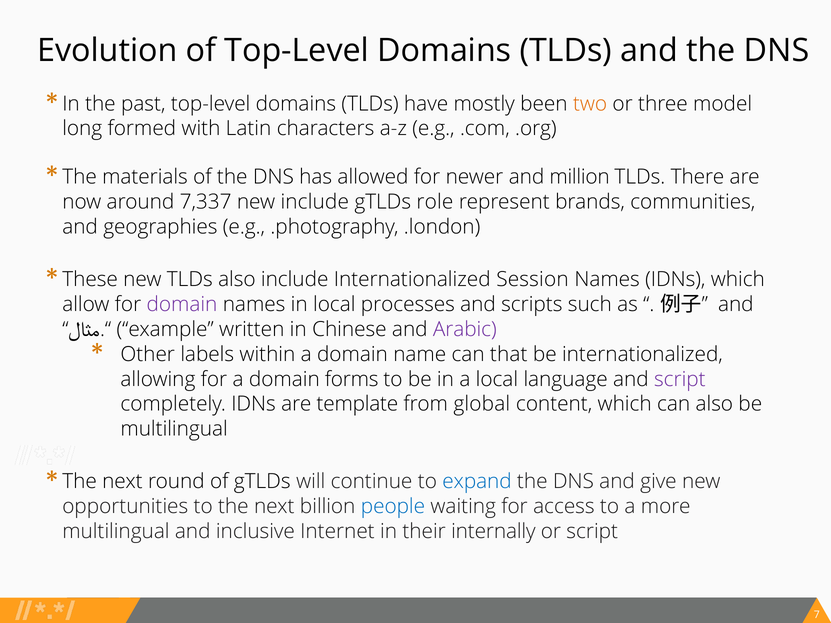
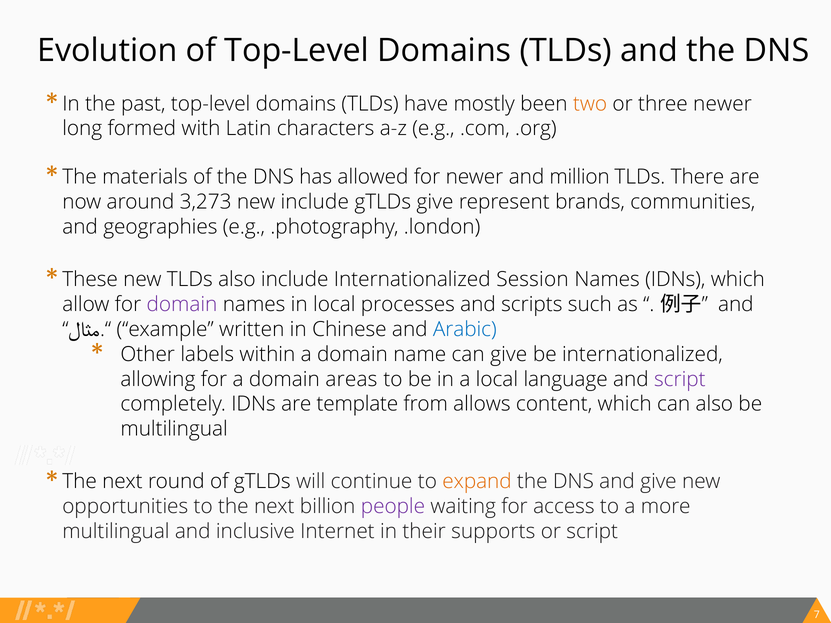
three model: model -> newer (723, 104)
7,337: 7,337 -> 3,273 (206, 202)
gTLDs role: role -> give (435, 202)
Arabic colour: purple -> blue (465, 329)
can that: that -> give (509, 354)
forms: forms -> areas (351, 379)
global: global -> allows (482, 404)
expand colour: blue -> orange (477, 482)
people colour: blue -> purple (393, 507)
internally: internally -> supports (493, 532)
